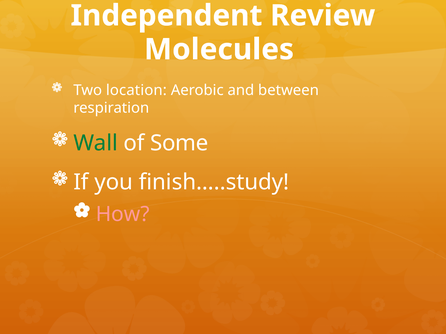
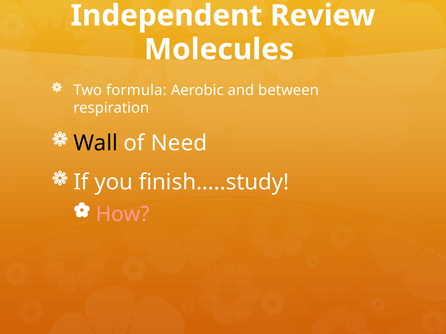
location: location -> formula (136, 90)
Wall colour: green -> black (96, 143)
Some: Some -> Need (179, 143)
